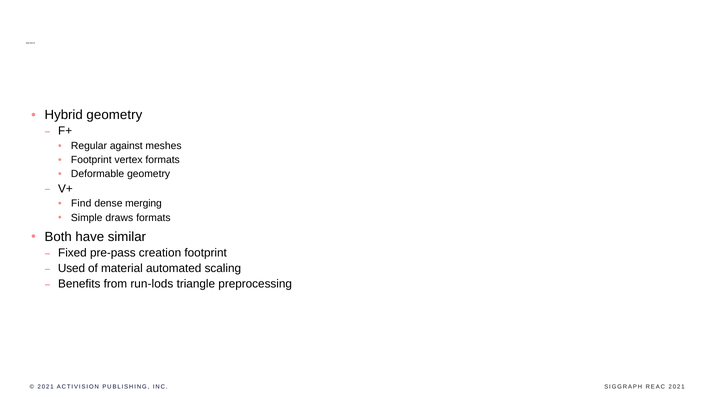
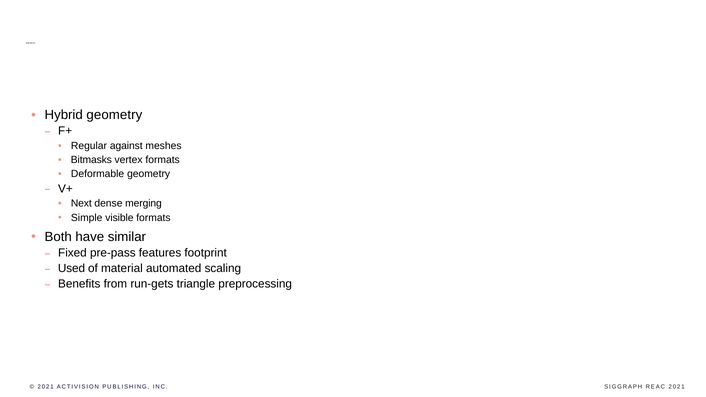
Footprint: Footprint -> Bitmasks (91, 160)
Find: Find -> Next (81, 204)
draws: draws -> visible (119, 218)
creation: creation -> features (160, 253)
run-lods: run-lods -> run-gets (152, 284)
